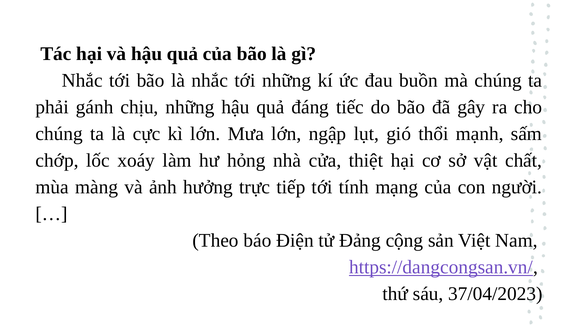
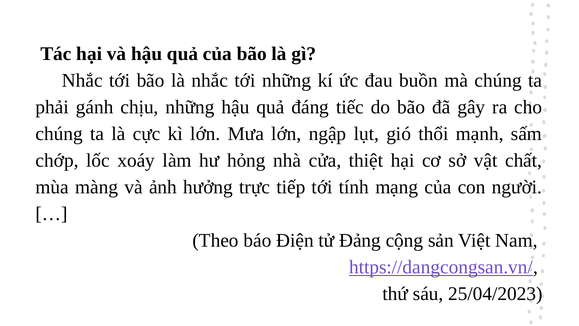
37/04/2023: 37/04/2023 -> 25/04/2023 (495, 293)
